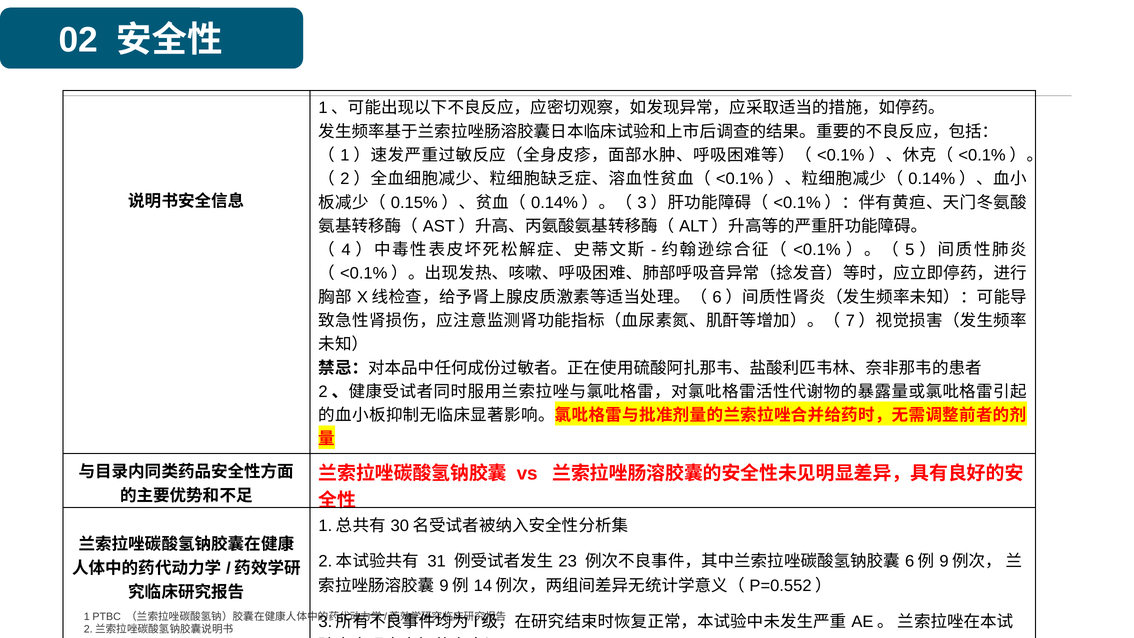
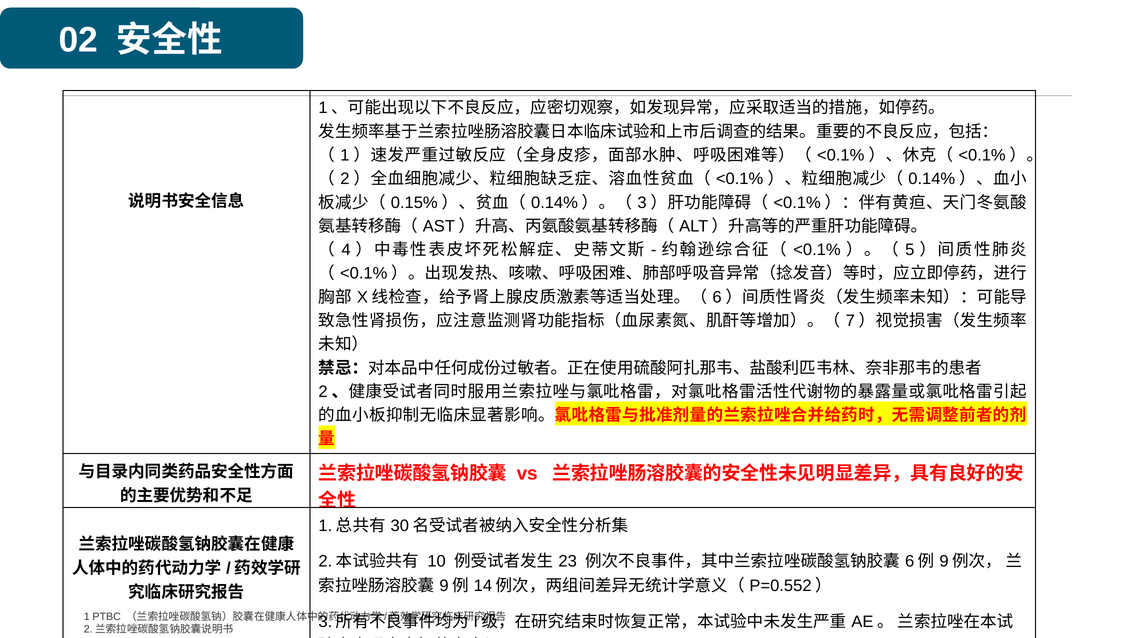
31: 31 -> 10 (437, 561)
